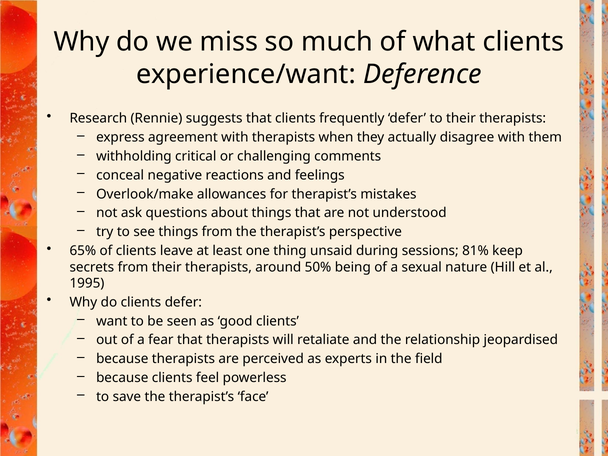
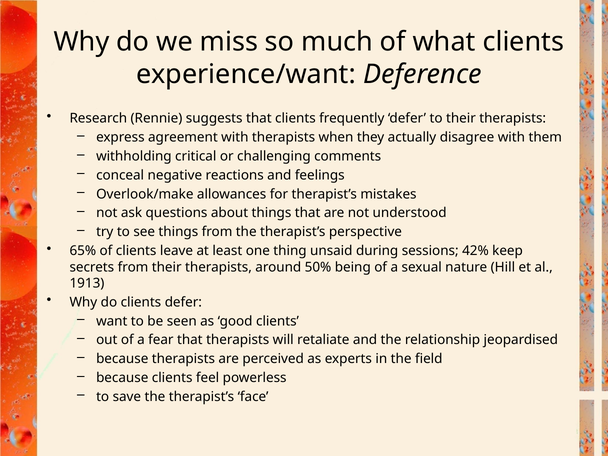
81%: 81% -> 42% (475, 251)
1995: 1995 -> 1913 (87, 283)
